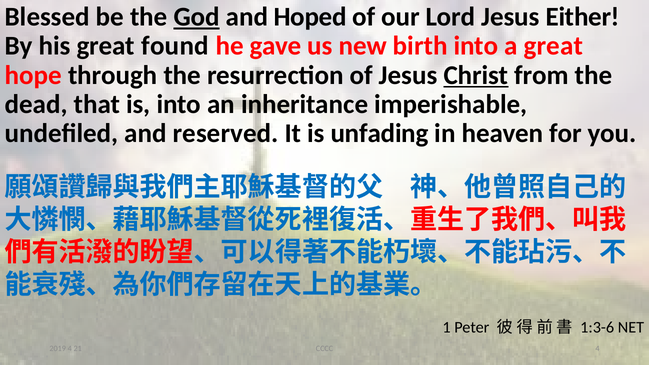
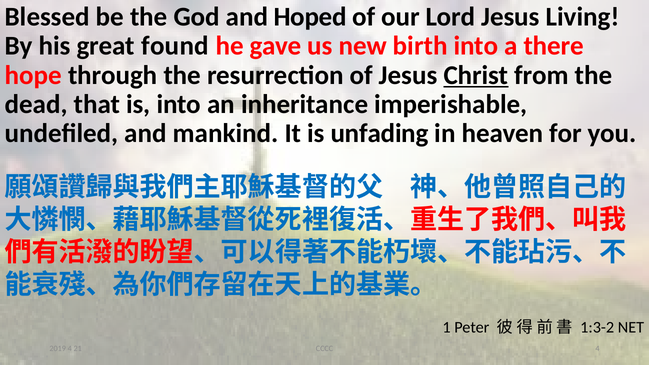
God underline: present -> none (197, 17)
Either: Either -> Living (583, 17)
a great: great -> there (554, 46)
reserved: reserved -> mankind (226, 134)
1:3-6: 1:3-6 -> 1:3-2 (597, 327)
